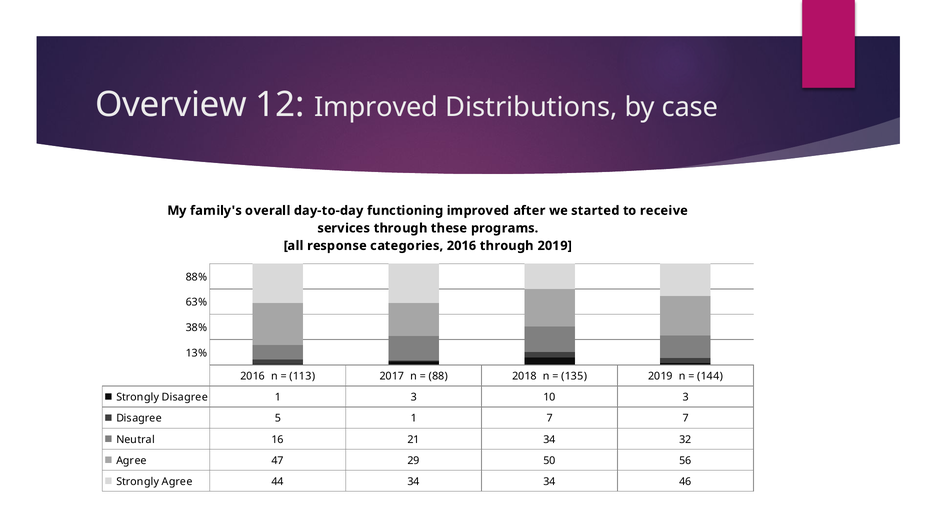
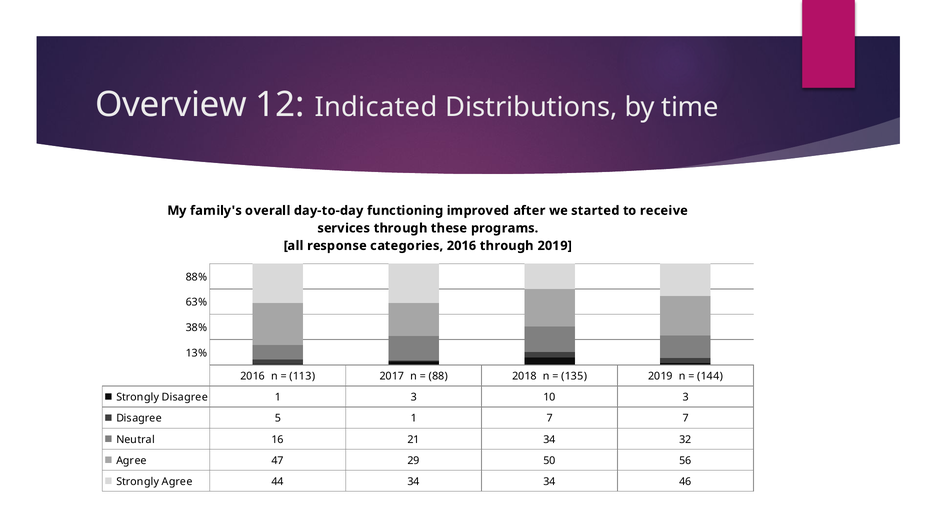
12 Improved: Improved -> Indicated (376, 107)
case: case -> time (690, 107)
